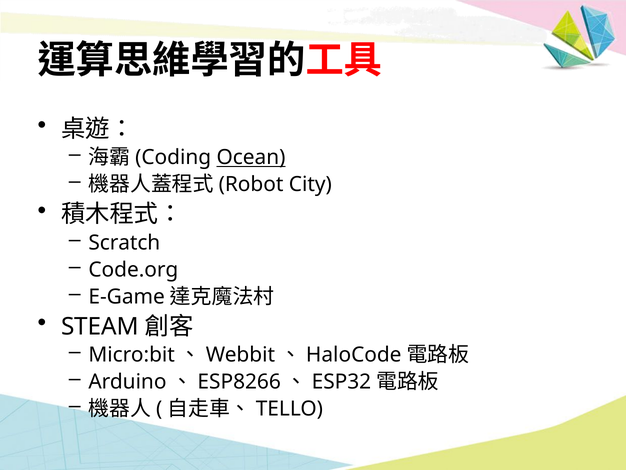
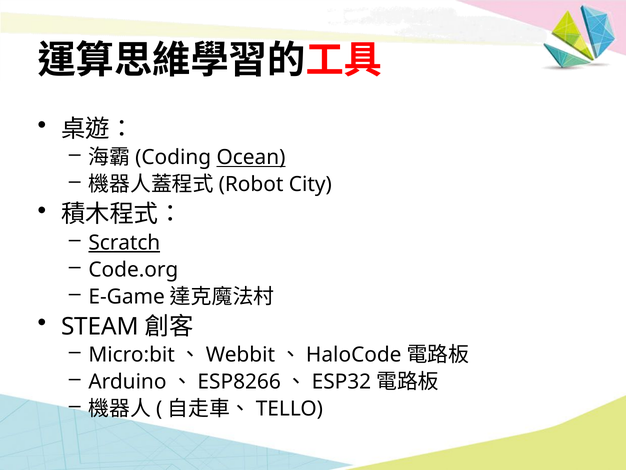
Scratch underline: none -> present (124, 242)
